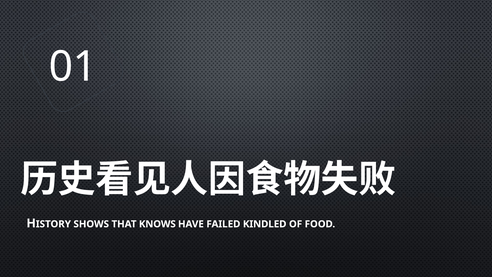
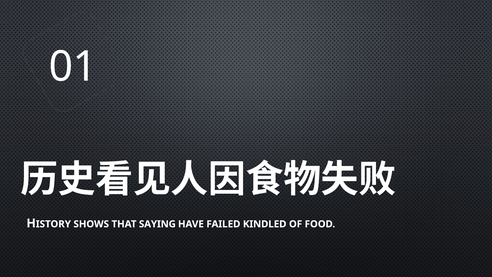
KNOWS: KNOWS -> SAYING (157, 224)
